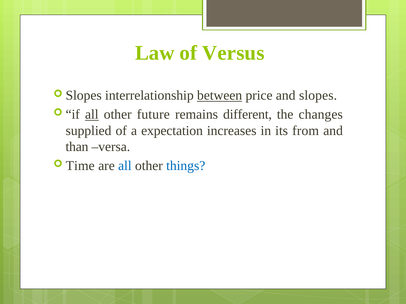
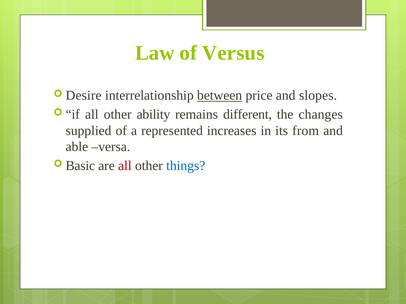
Slopes: Slopes -> Desire (84, 96)
all underline: present -> none (92, 115)
future: future -> ability (153, 115)
expectation: expectation -> represented (172, 131)
than: than -> able (77, 147)
Time: Time -> Basic (80, 166)
all colour: blue -> red (125, 166)
